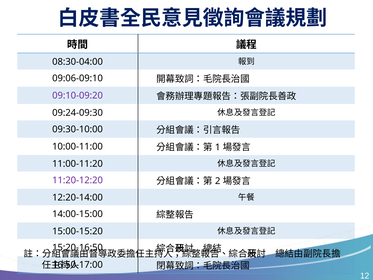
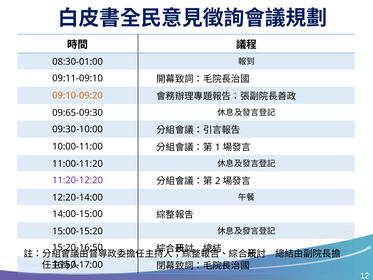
08:30-04:00: 08:30-04:00 -> 08:30-01:00 (78, 62)
09:06-09:10: 09:06-09:10 -> 09:11-09:10 (78, 78)
09:10-09:20 colour: purple -> orange (78, 95)
09:24-09:30: 09:24-09:30 -> 09:65-09:30 (78, 113)
